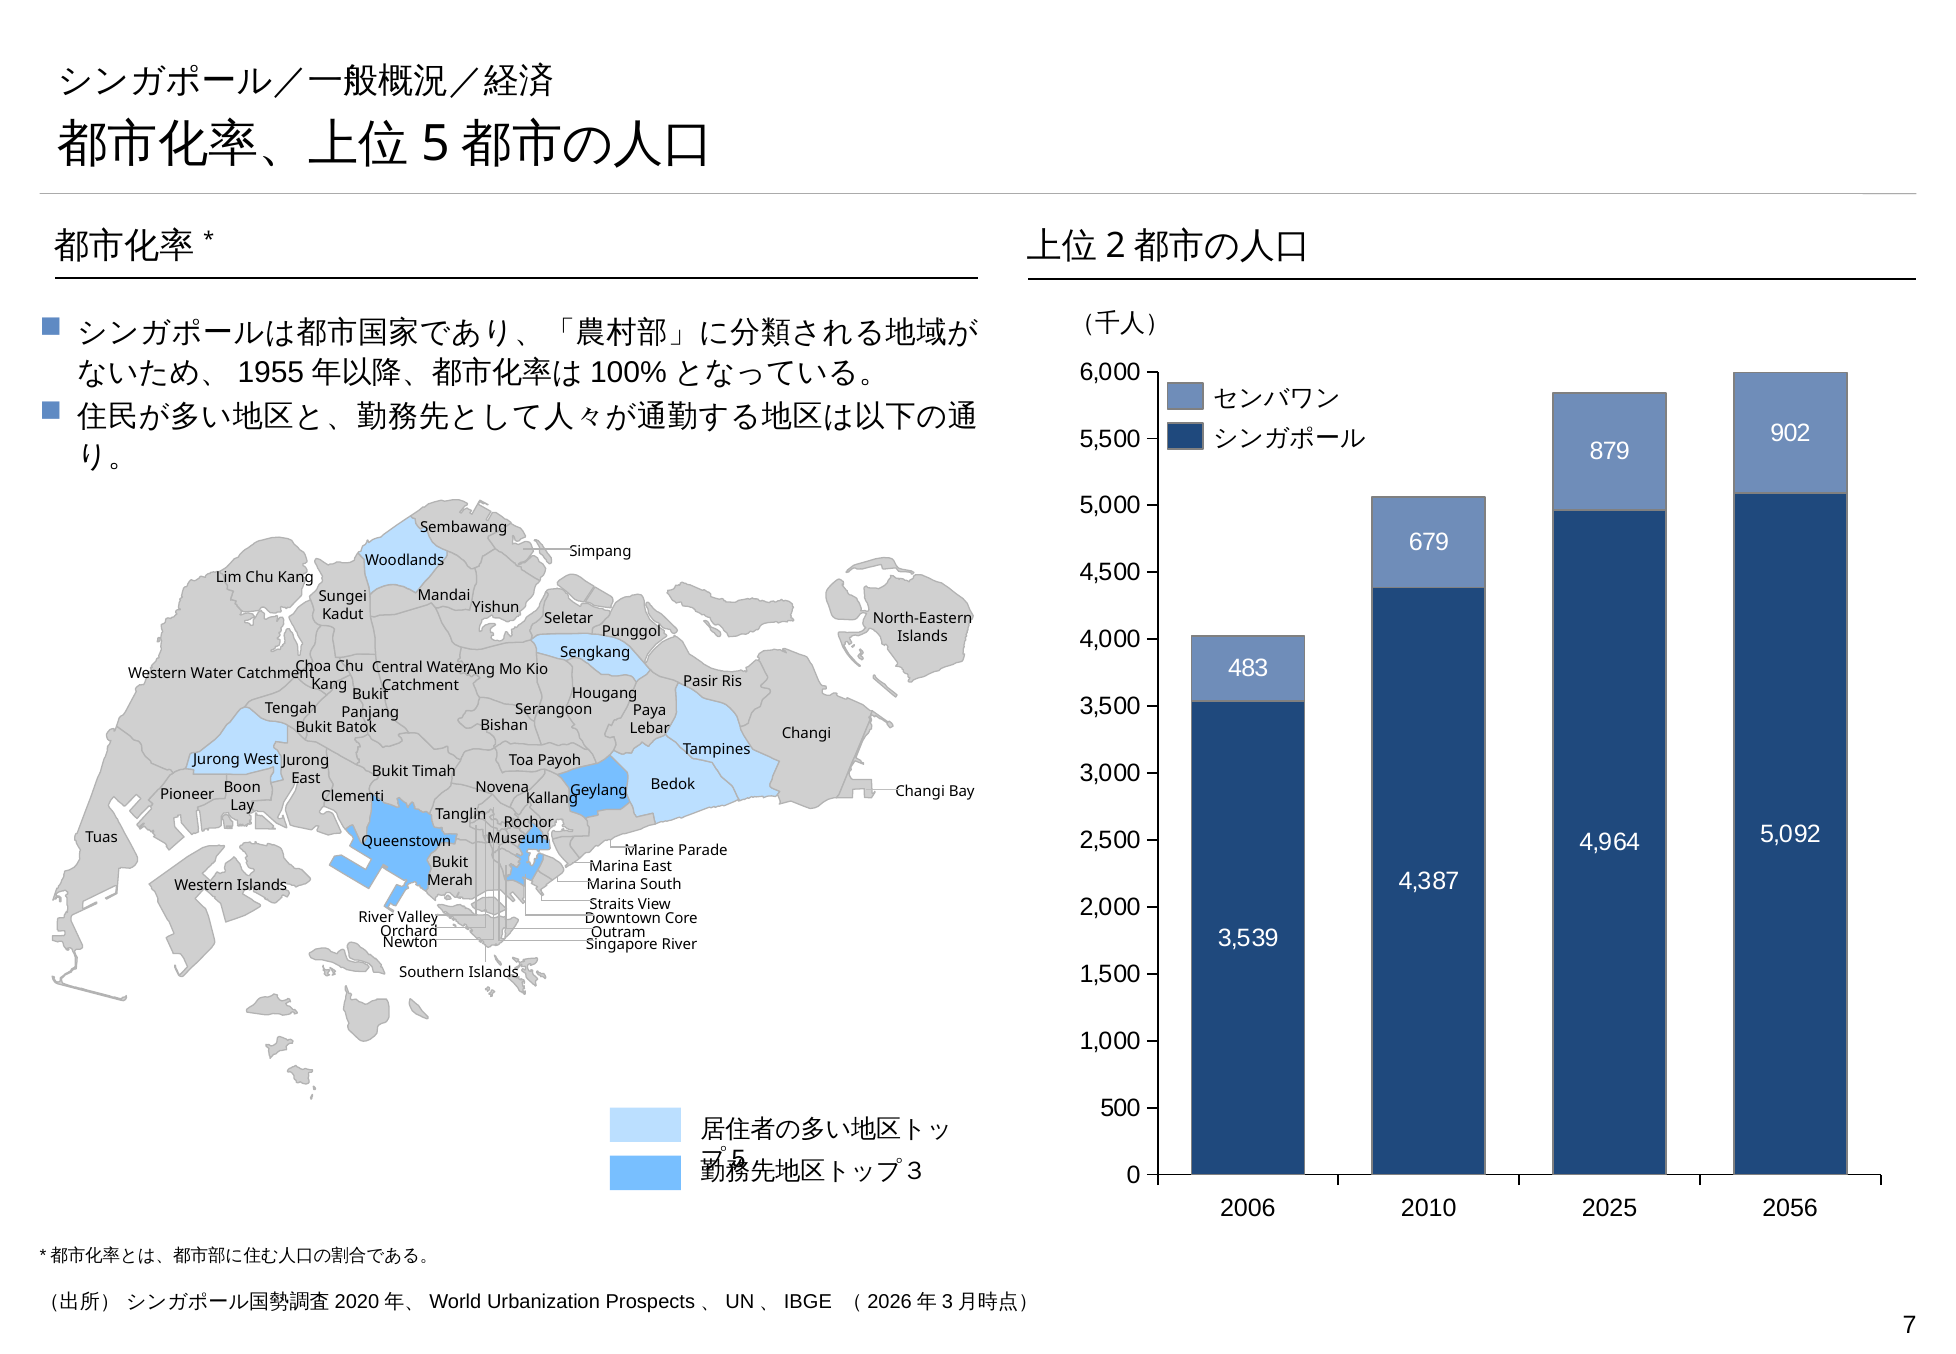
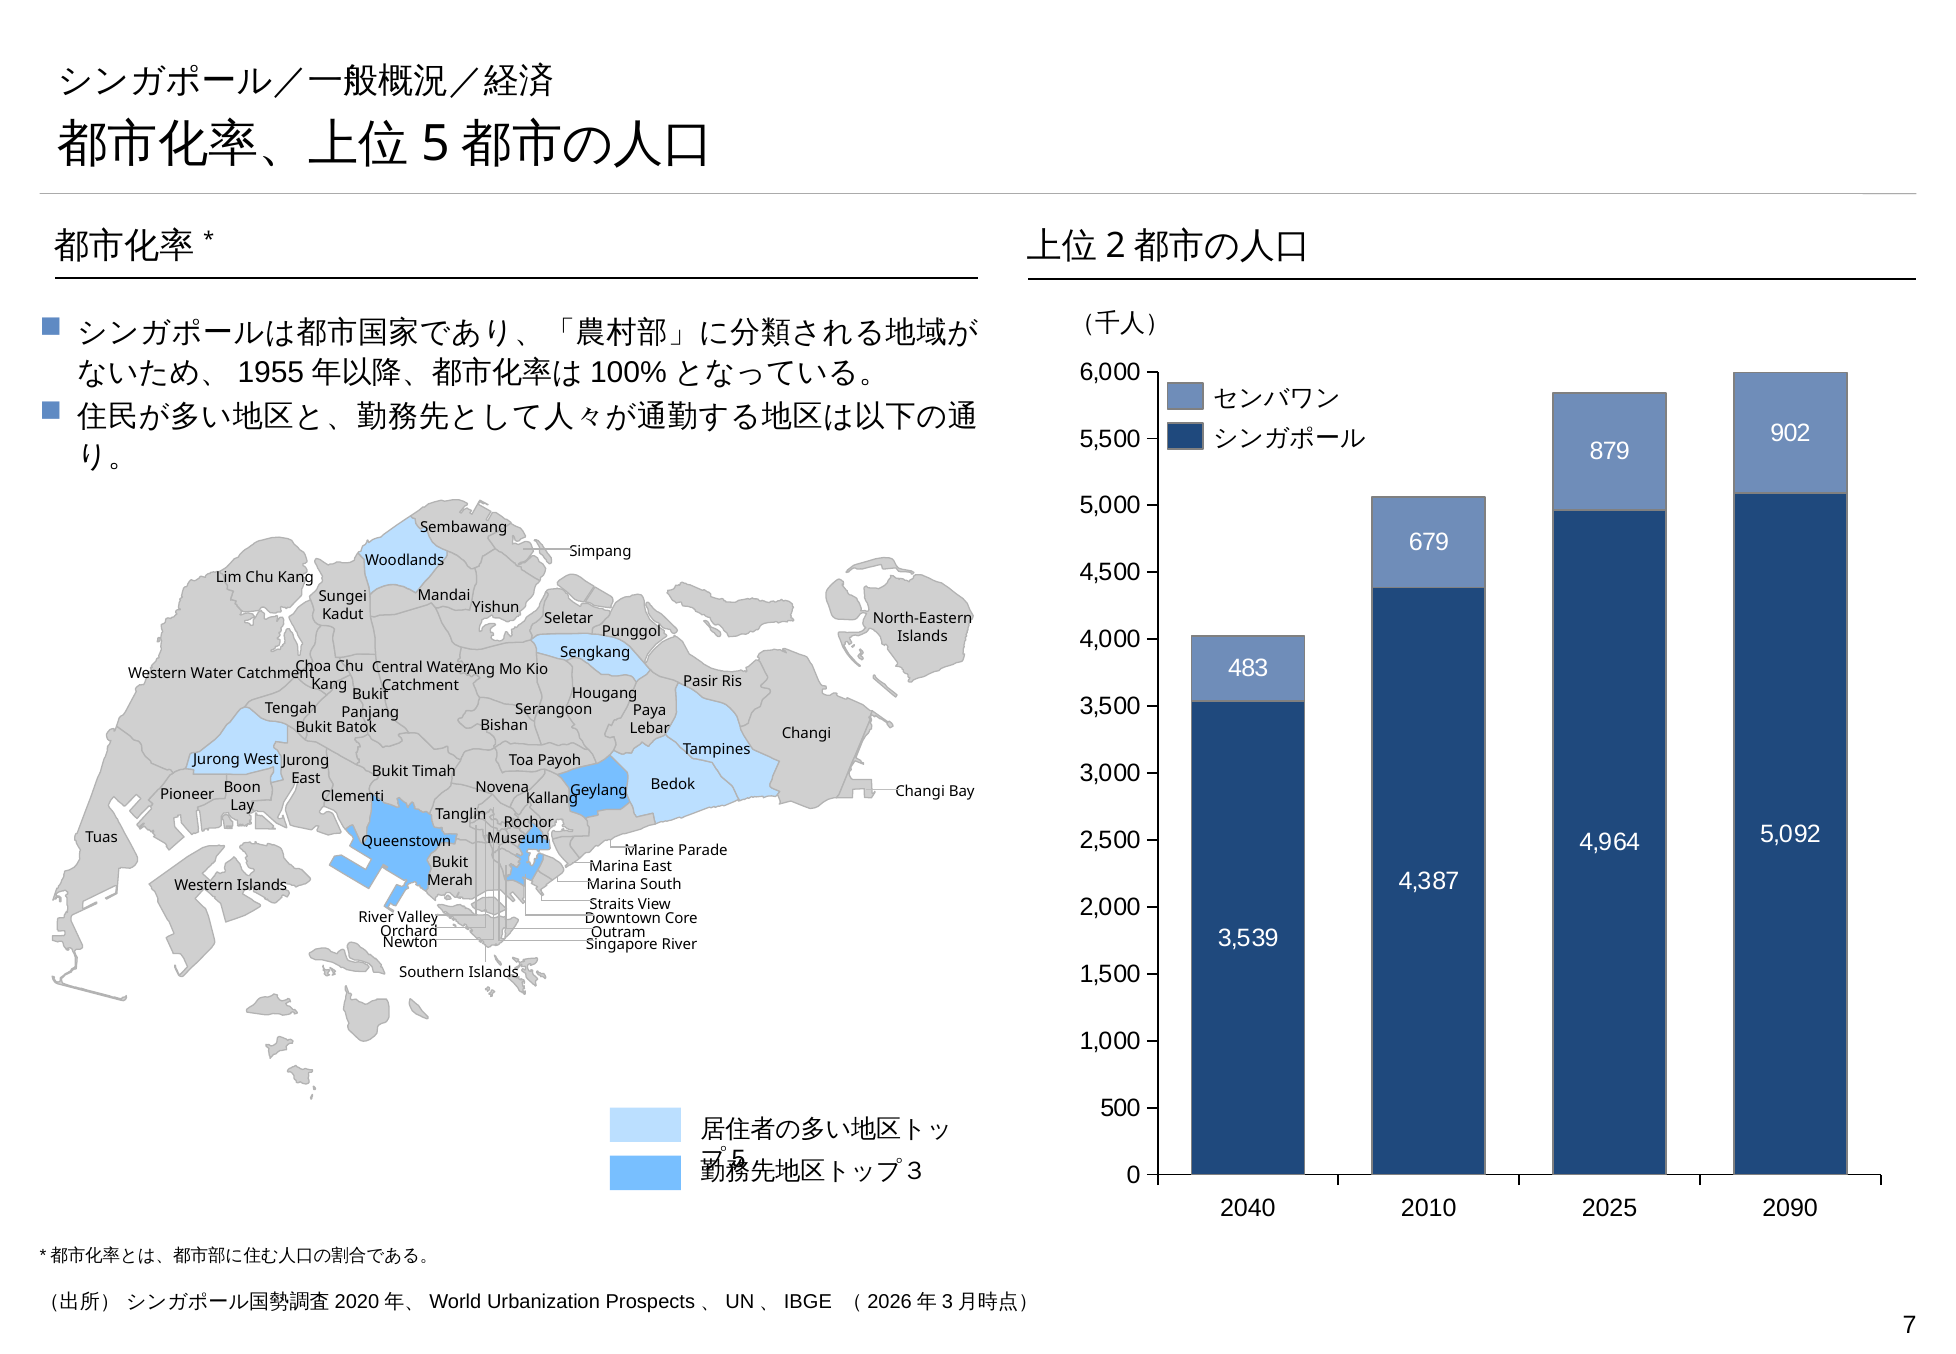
2006: 2006 -> 2040 (1248, 1209)
2056: 2056 -> 2090 (1790, 1209)
